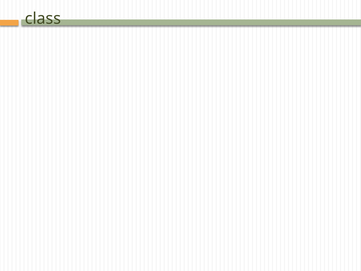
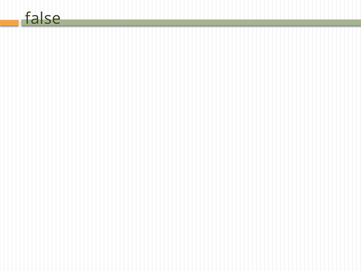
class: class -> false (43, 19)
